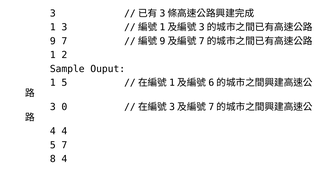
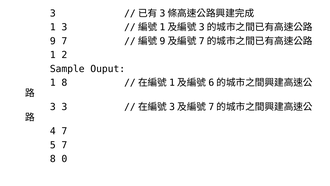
1 5: 5 -> 8 (64, 83)
3 0: 0 -> 3 (64, 107)
4 4: 4 -> 7 (64, 131)
8 4: 4 -> 0 (64, 159)
